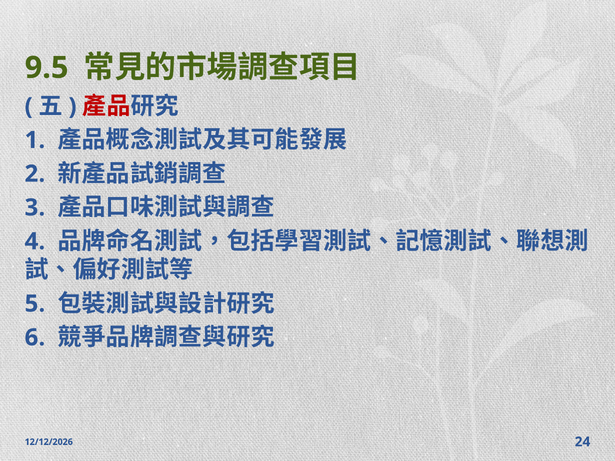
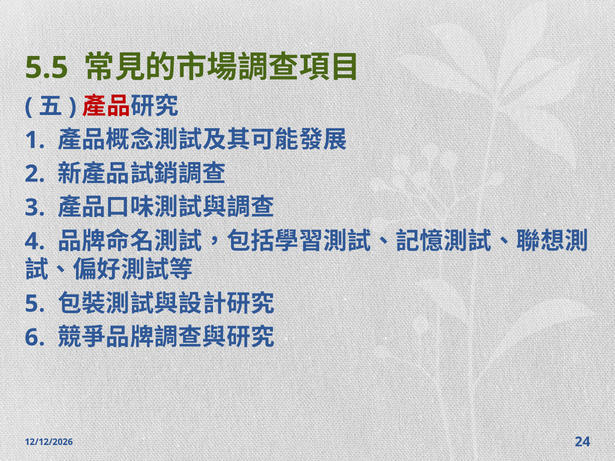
9.5: 9.5 -> 5.5 (47, 68)
